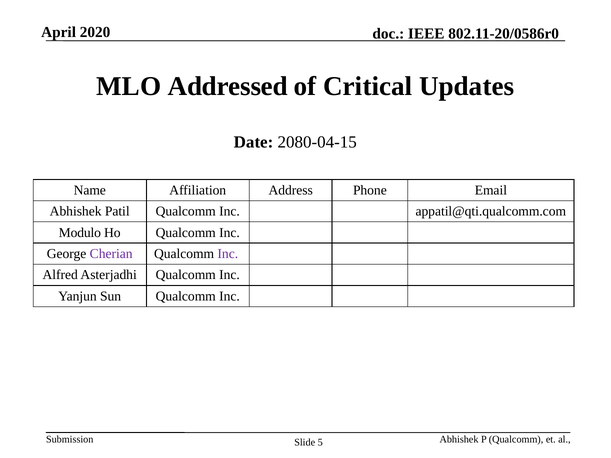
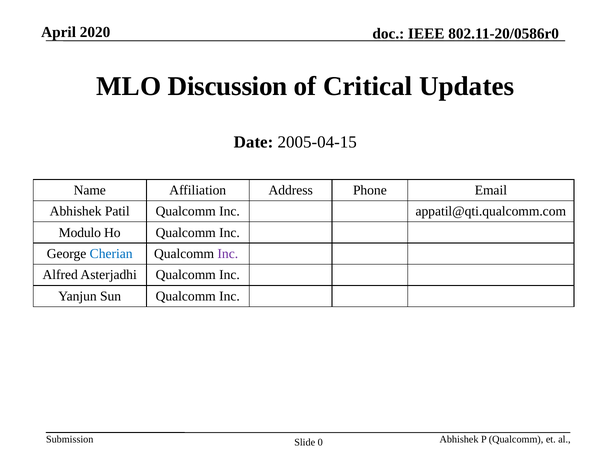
Addressed: Addressed -> Discussion (228, 86)
2080-04-15: 2080-04-15 -> 2005-04-15 (317, 142)
Cherian colour: purple -> blue (111, 254)
5: 5 -> 0 (320, 443)
